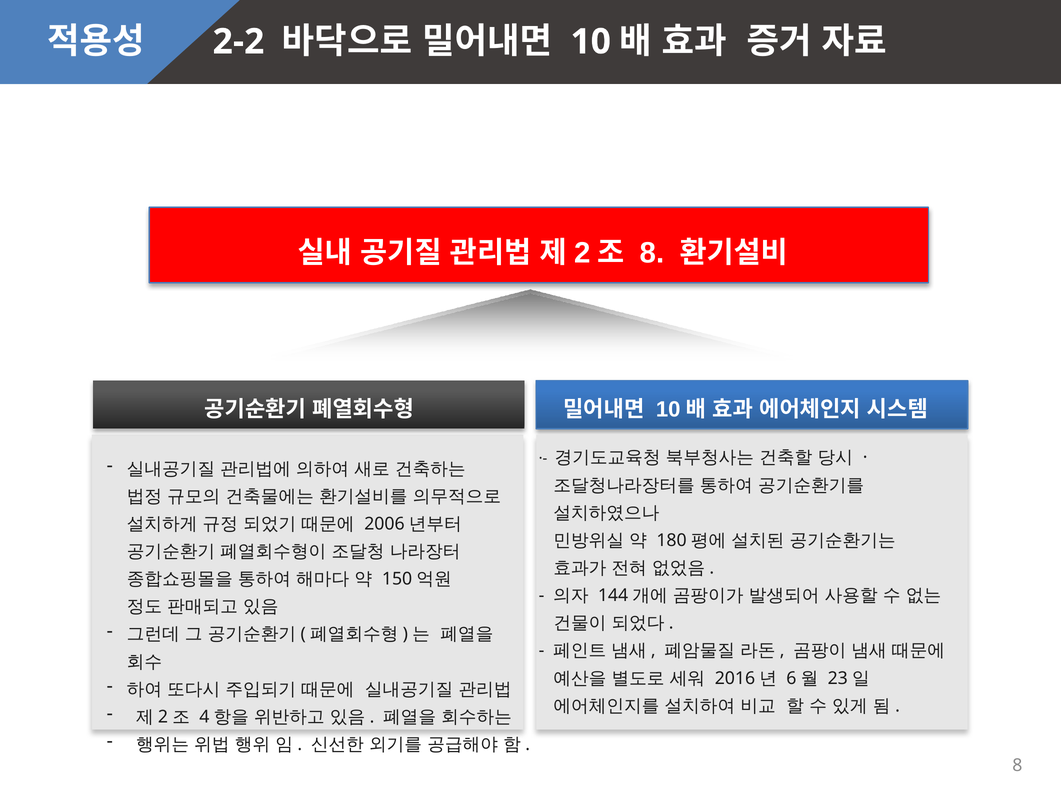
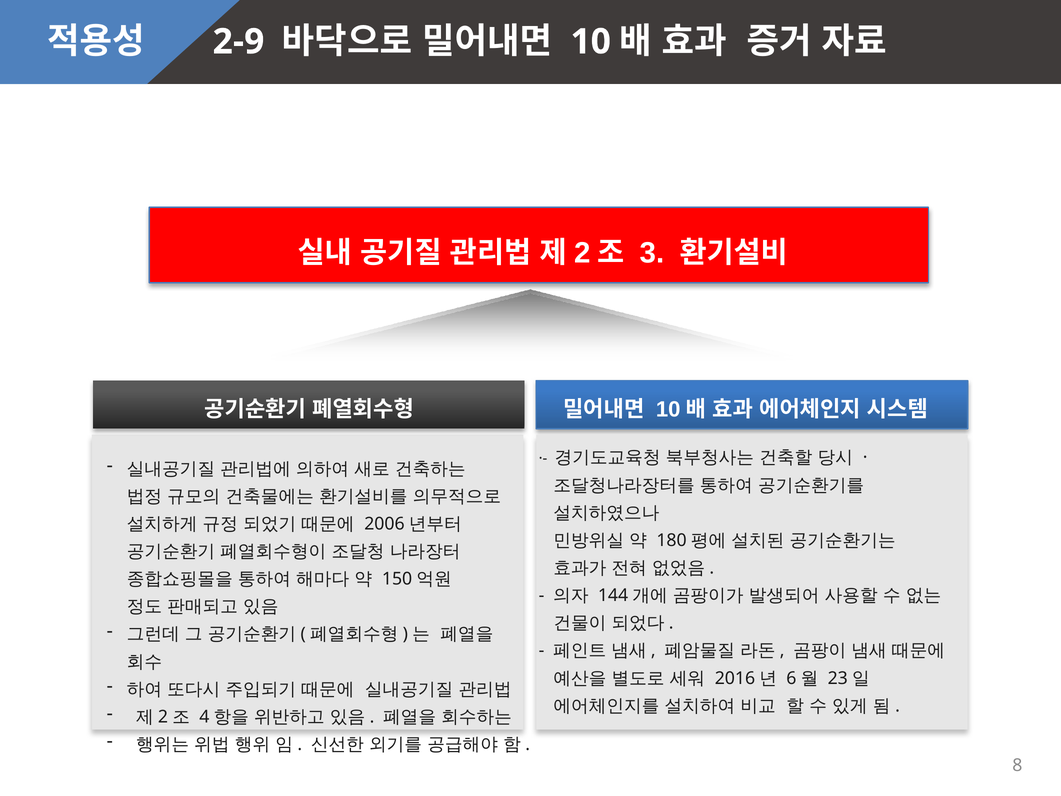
2-2: 2-2 -> 2-9 (238, 42)
8: 8 -> 3 (652, 253)
